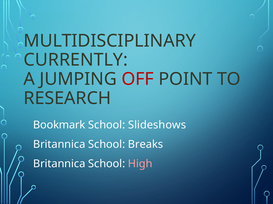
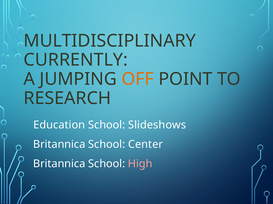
OFF colour: red -> orange (138, 79)
Bookmark: Bookmark -> Education (59, 125)
Breaks: Breaks -> Center (146, 145)
